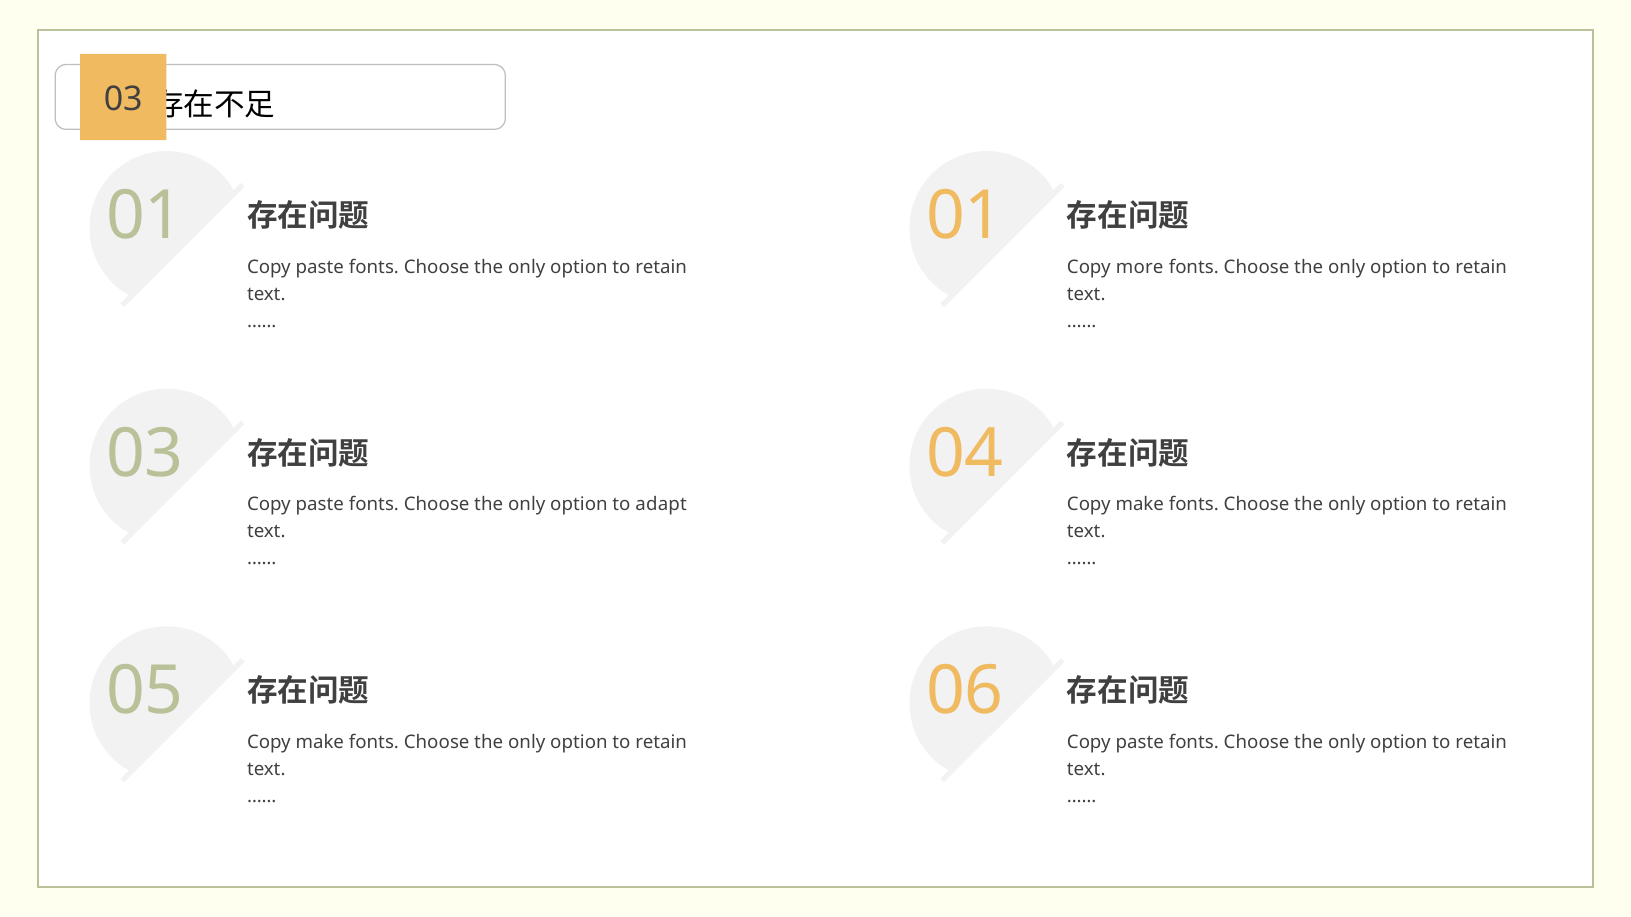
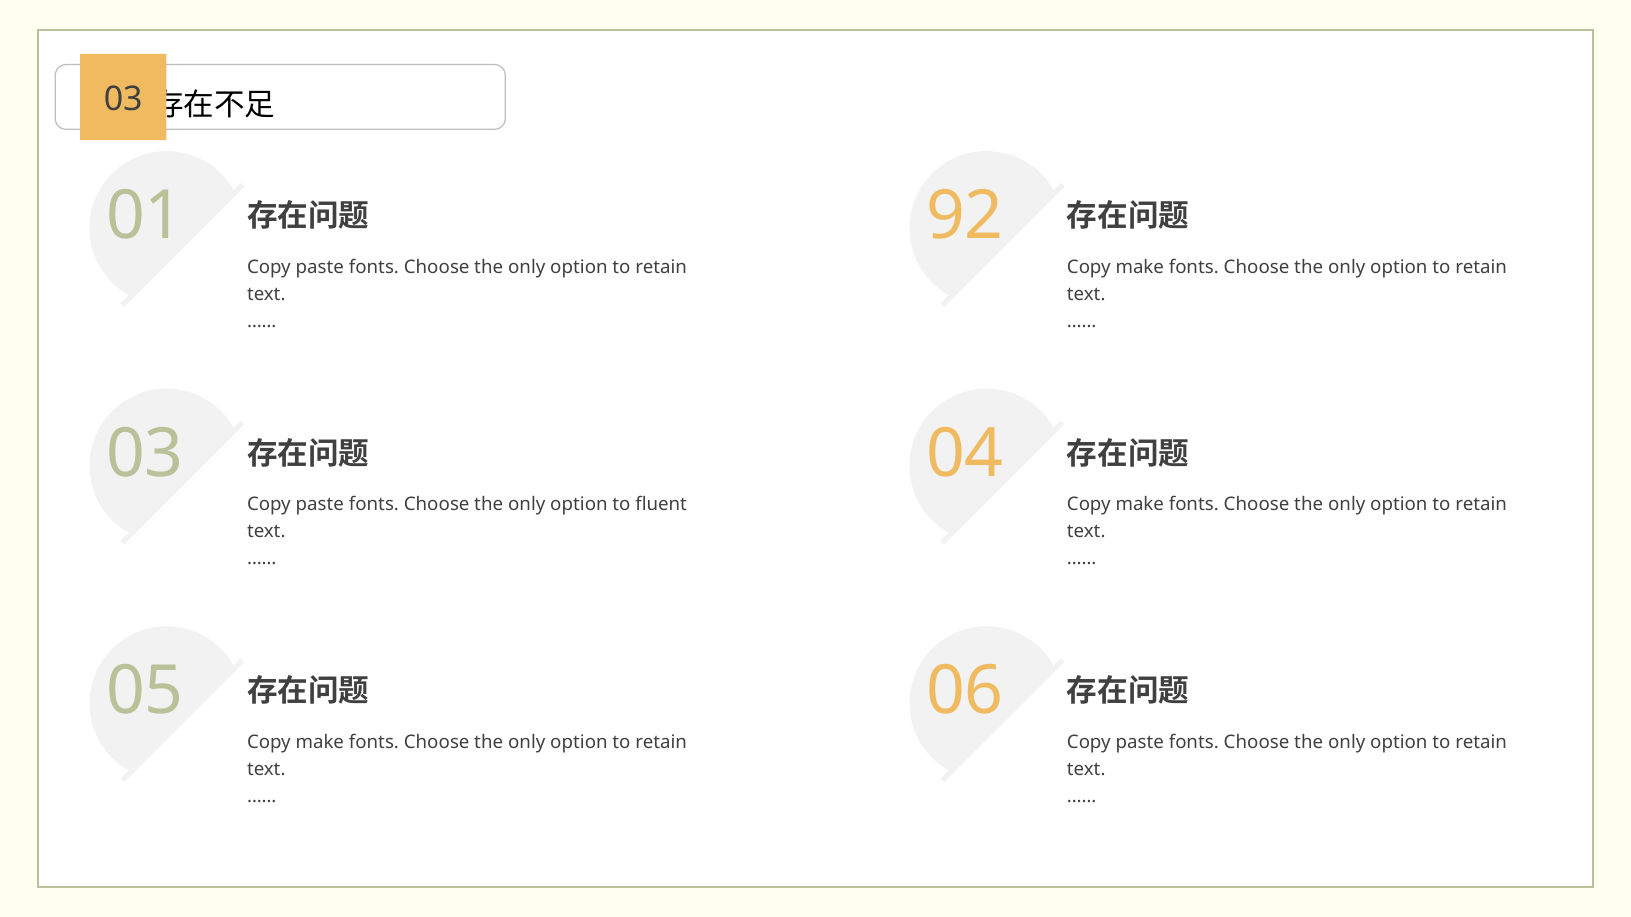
01: 01 -> 92 (965, 216)
more: more -> make (1140, 267)
adapt: adapt -> fluent (661, 505)
